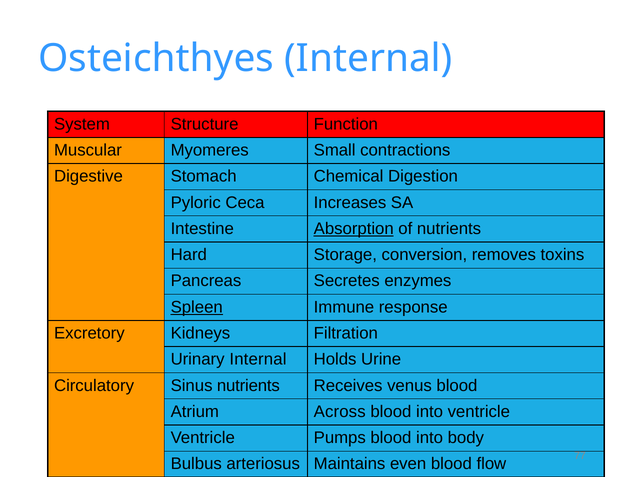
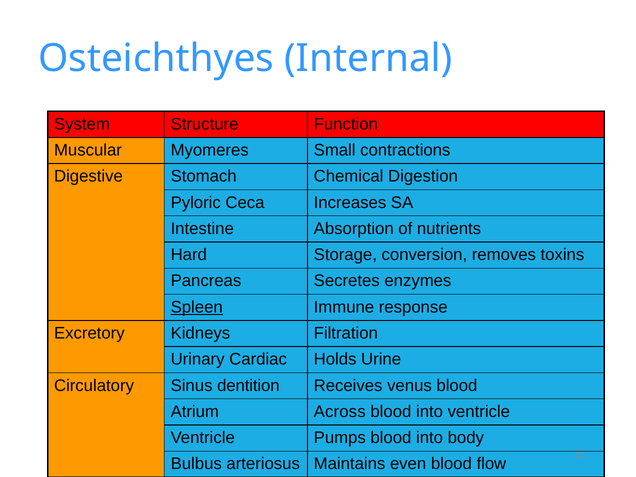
Absorption underline: present -> none (354, 229)
Urinary Internal: Internal -> Cardiac (258, 359)
Sinus nutrients: nutrients -> dentition (248, 386)
